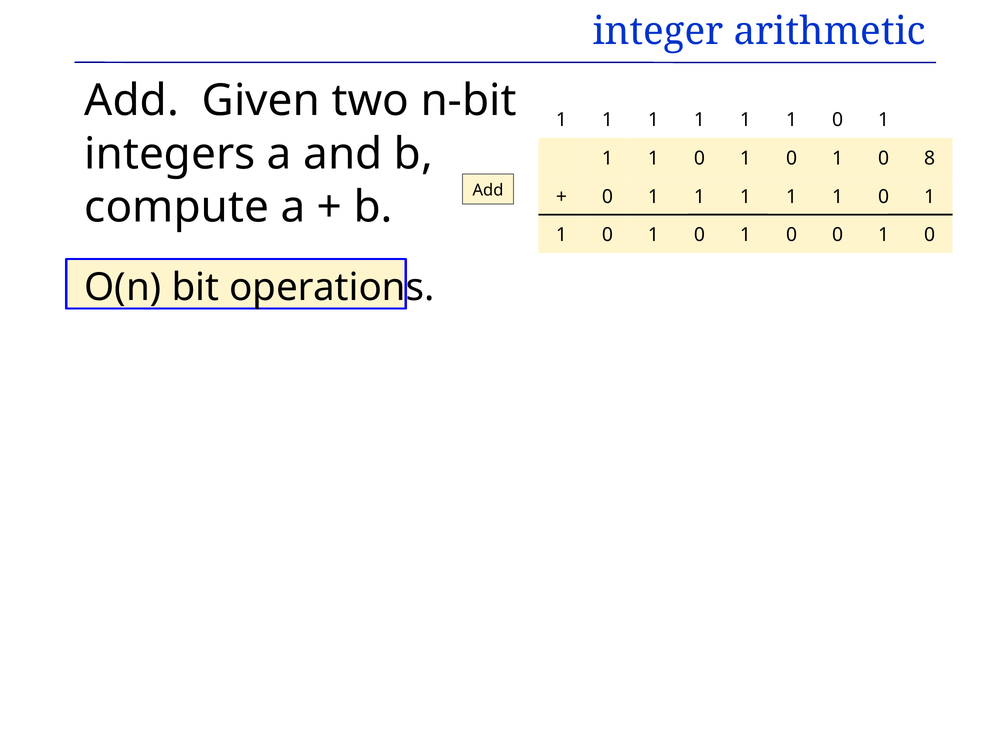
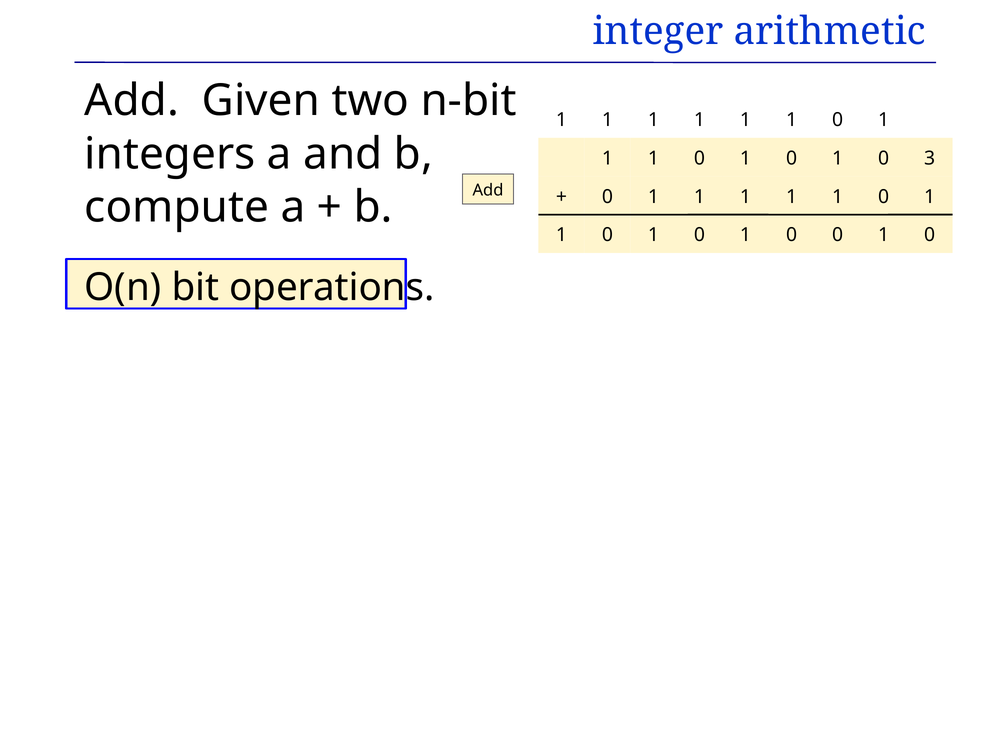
8: 8 -> 3 (930, 158)
